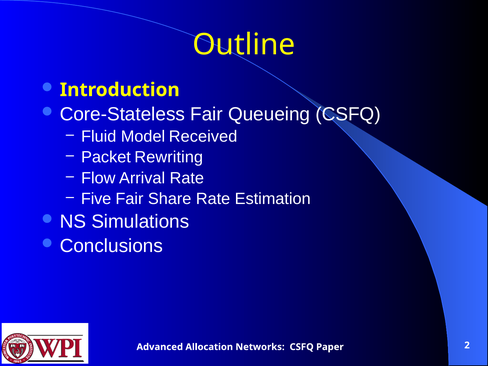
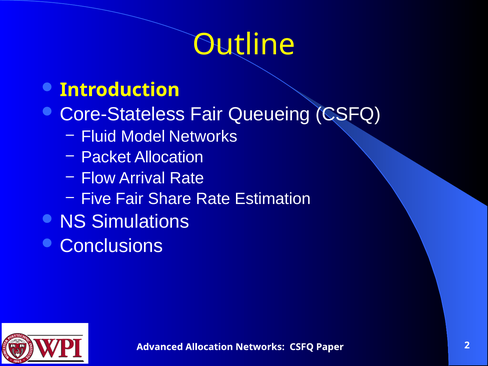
Model Received: Received -> Networks (203, 136)
Packet Rewriting: Rewriting -> Allocation (169, 157)
